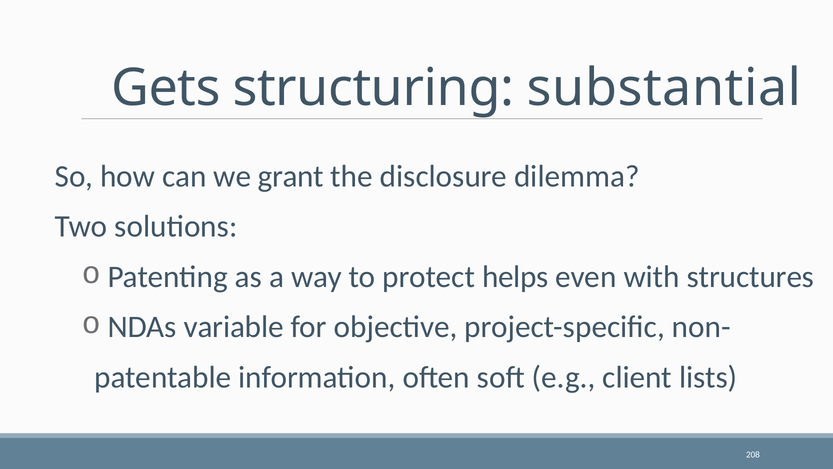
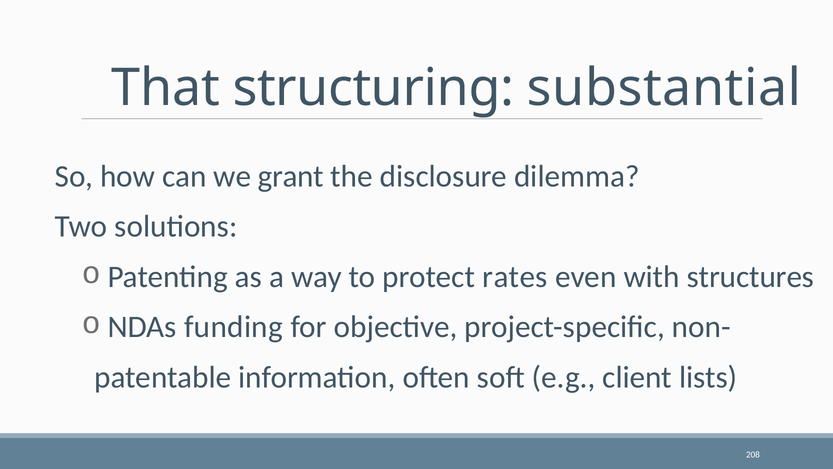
Gets: Gets -> That (166, 88)
helps: helps -> rates (515, 277)
variable: variable -> funding (233, 327)
